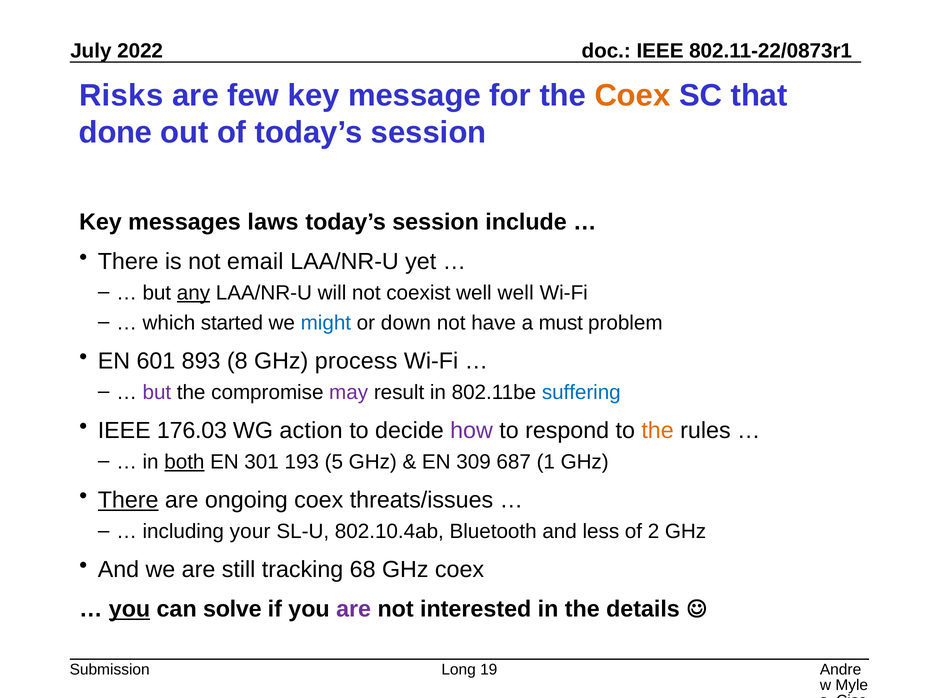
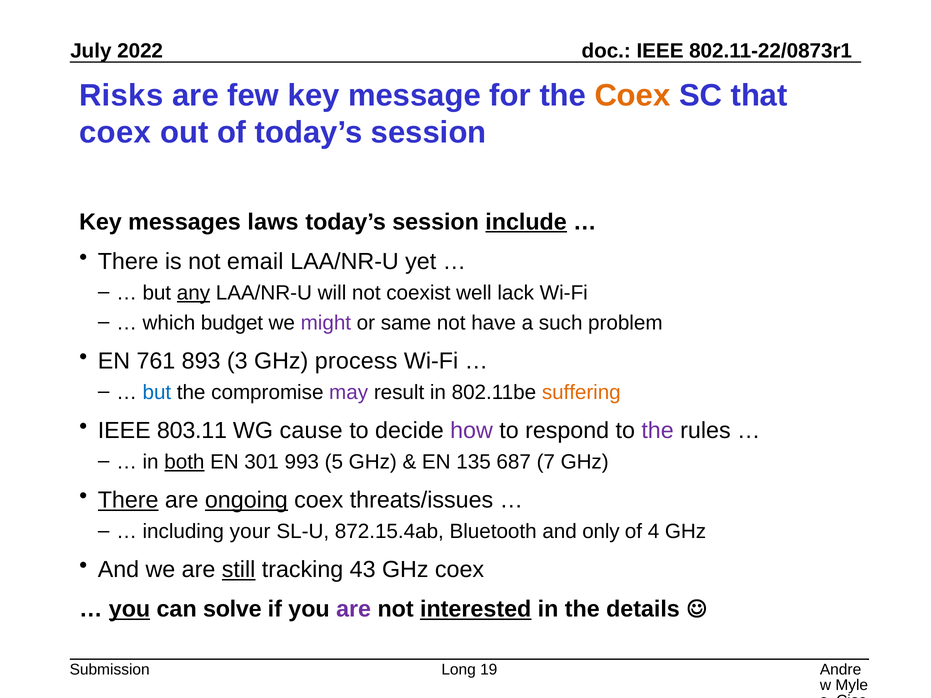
done: done -> coex (115, 133)
include underline: none -> present (526, 222)
well well: well -> lack (516, 293)
started: started -> budget (232, 323)
might colour: blue -> purple (326, 323)
down: down -> same (406, 323)
must: must -> such (561, 323)
601: 601 -> 761 (156, 361)
8: 8 -> 3 (237, 361)
but colour: purple -> blue (157, 392)
suffering colour: blue -> orange (581, 392)
176.03: 176.03 -> 803.11 (192, 431)
action: action -> cause (311, 431)
the colour: orange -> purple (658, 431)
193: 193 -> 993 (302, 462)
309: 309 -> 135 (474, 462)
1: 1 -> 7 (546, 462)
ongoing underline: none -> present (246, 500)
802.10.4ab: 802.10.4ab -> 872.15.4ab (389, 532)
less: less -> only (601, 532)
2: 2 -> 4 (654, 532)
still underline: none -> present (239, 570)
68: 68 -> 43 (363, 570)
interested underline: none -> present (476, 609)
